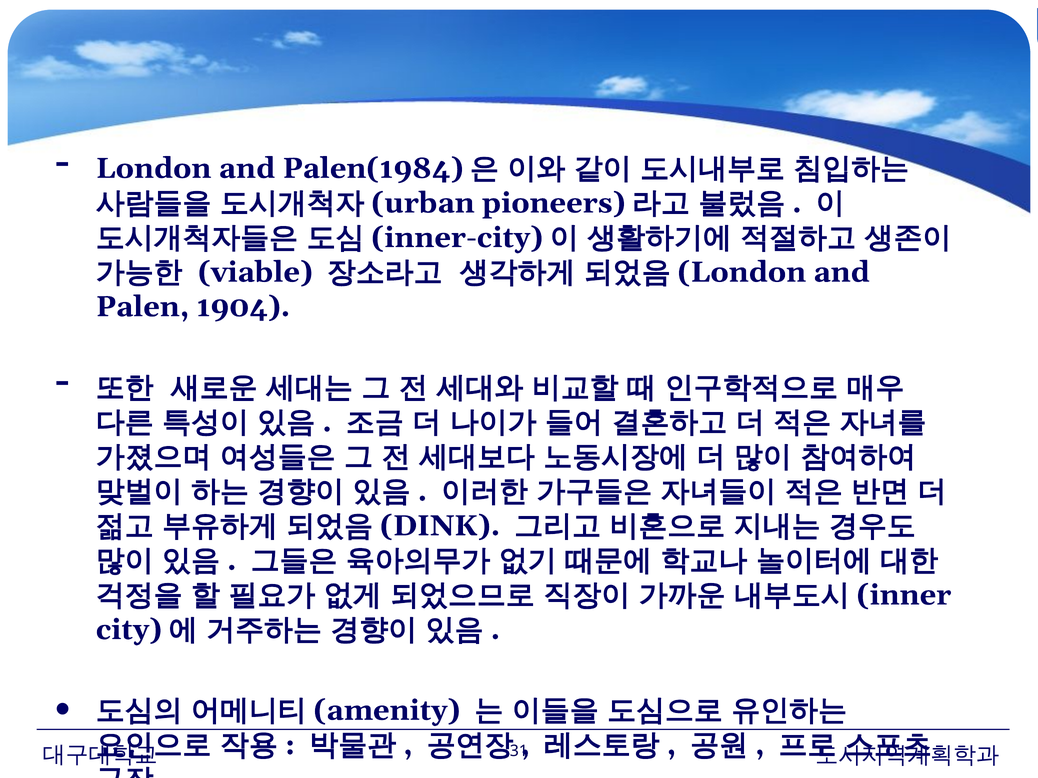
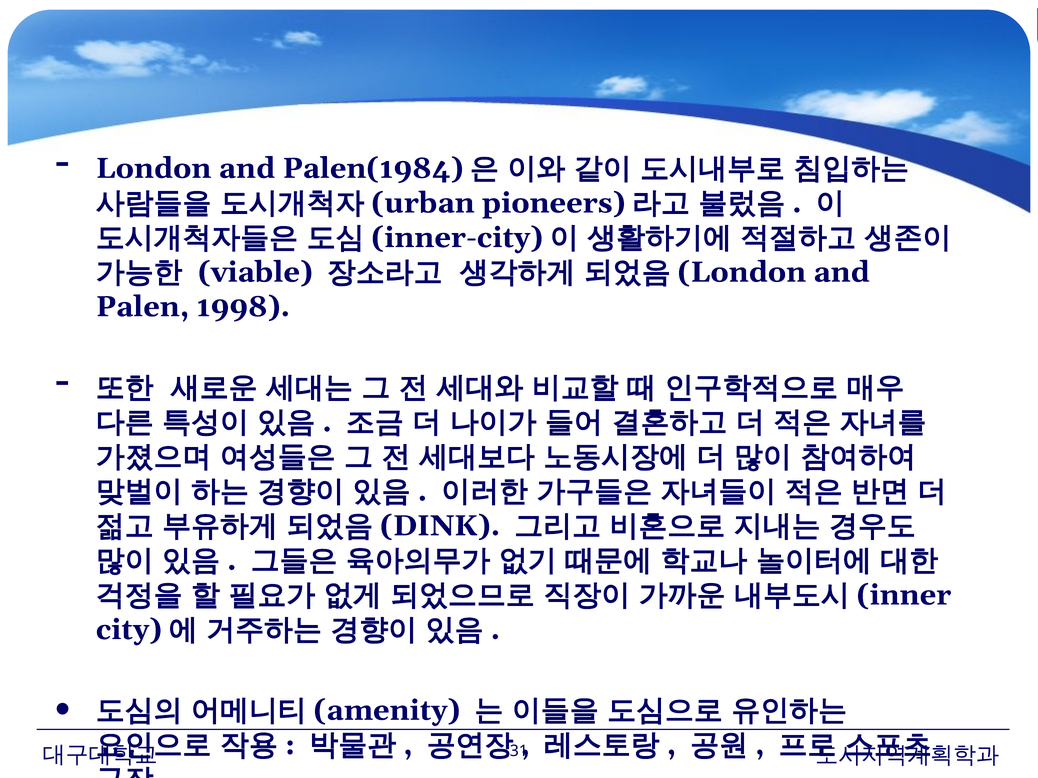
1904: 1904 -> 1998 (243, 307)
